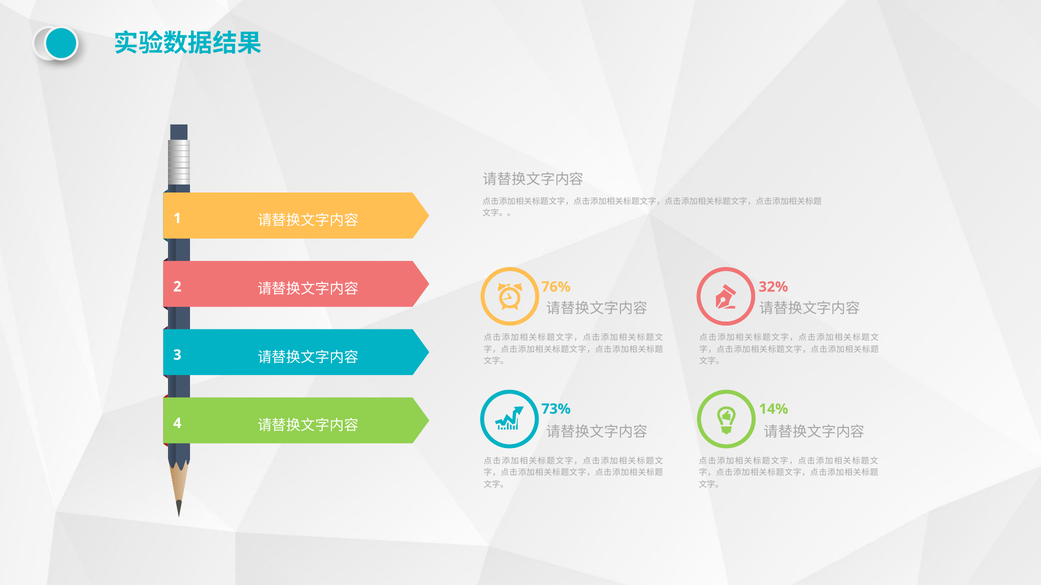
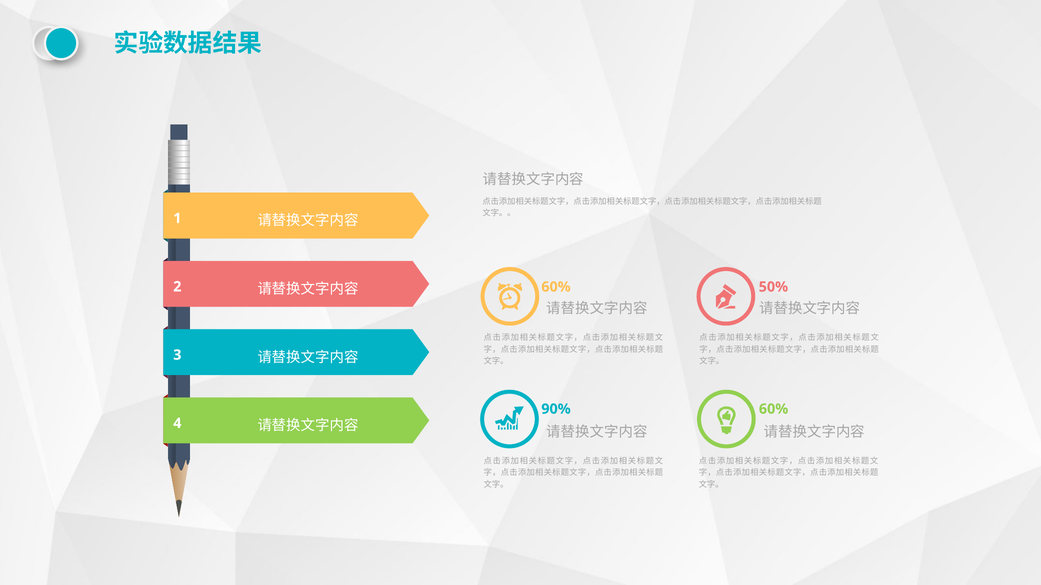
76%: 76% -> 60% (556, 287)
32%: 32% -> 50% (773, 287)
73%: 73% -> 90% (556, 409)
14%: 14% -> 60% (774, 409)
